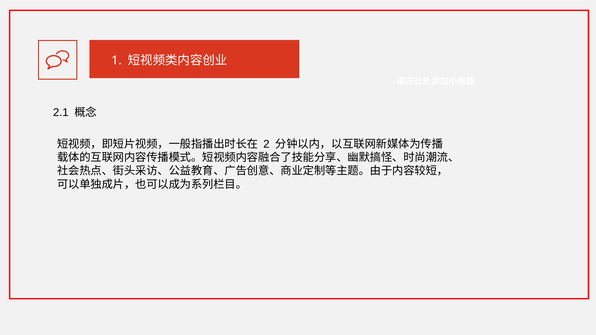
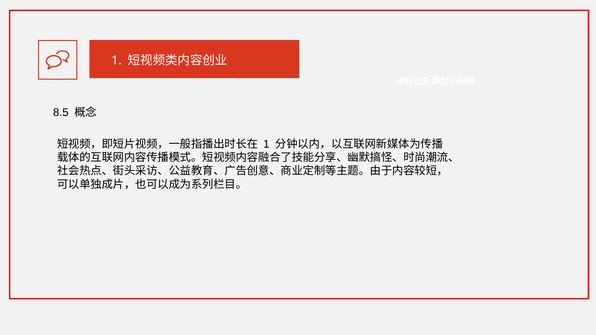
2.1: 2.1 -> 8.5 (61, 113)
2: 2 -> 1 (266, 144)
